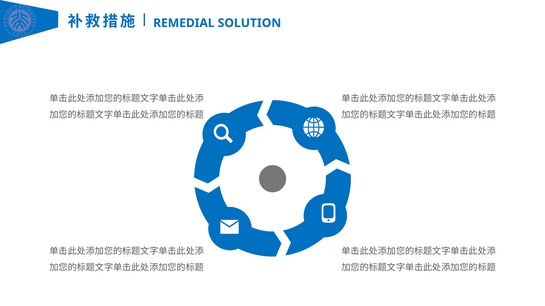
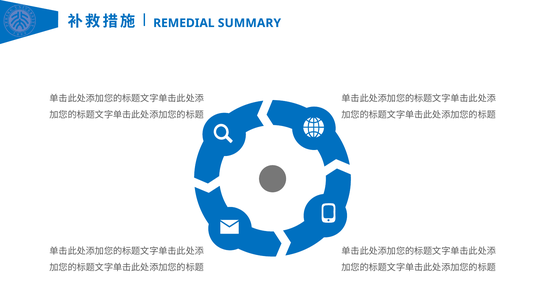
SOLUTION: SOLUTION -> SUMMARY (249, 23)
